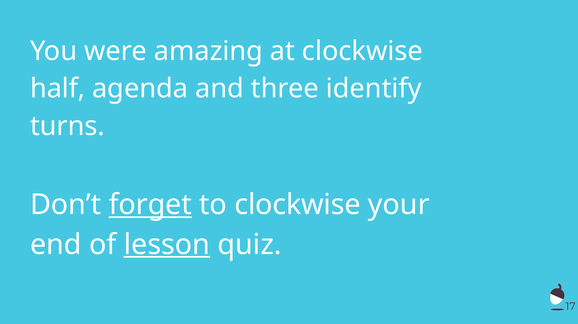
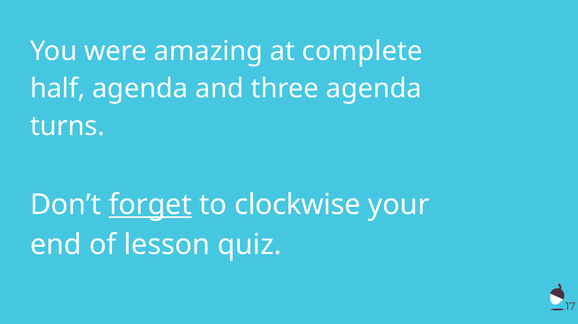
at clockwise: clockwise -> complete (362, 51)
three identify: identify -> agenda (374, 89)
lesson underline: present -> none (167, 244)
